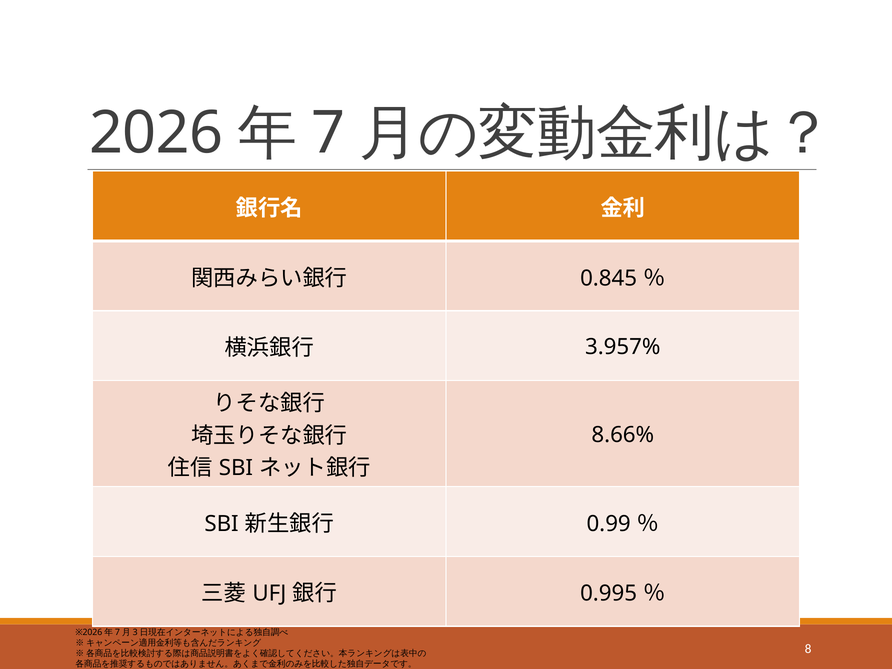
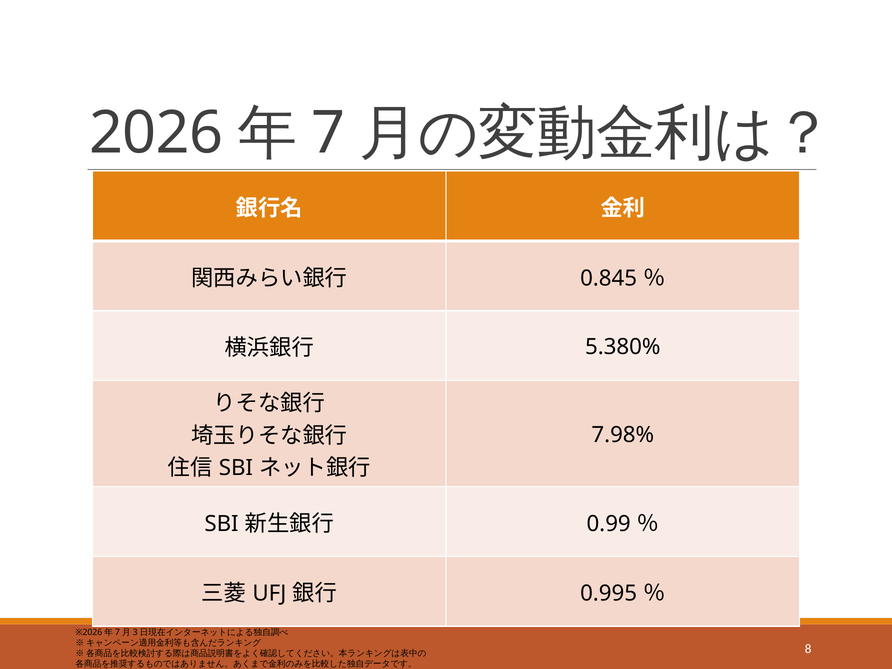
3.957%: 3.957% -> 5.380% (623, 347)
8.66%: 8.66% -> 7.98% (623, 435)
